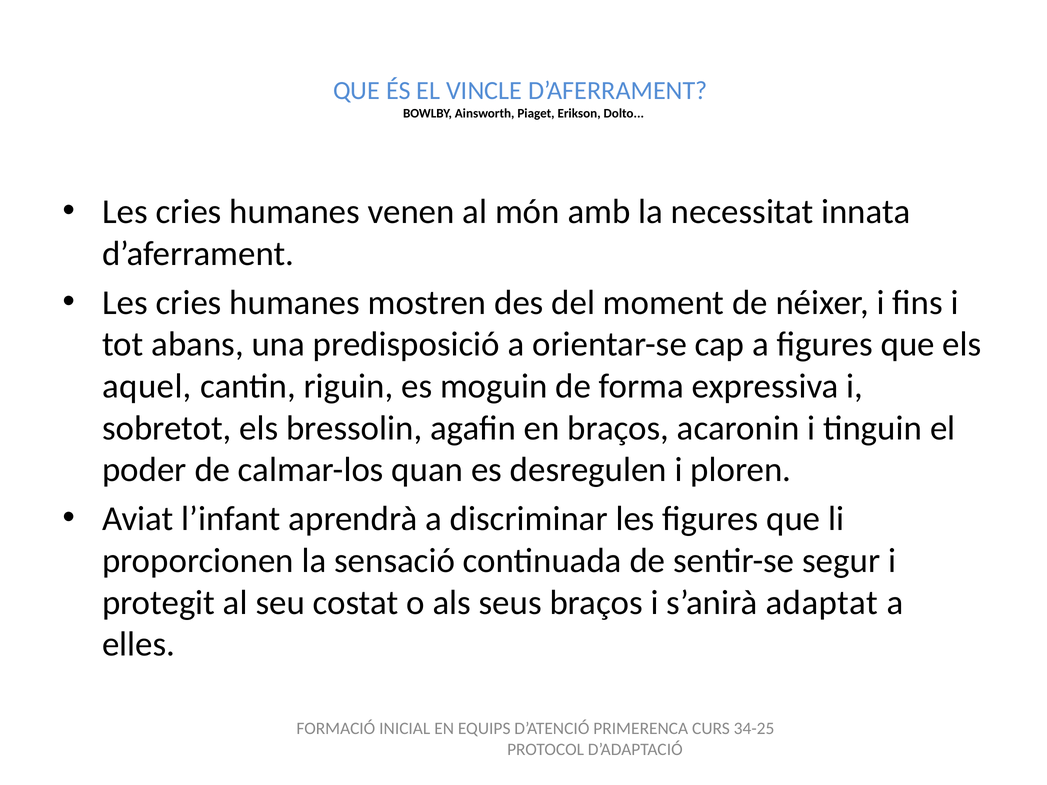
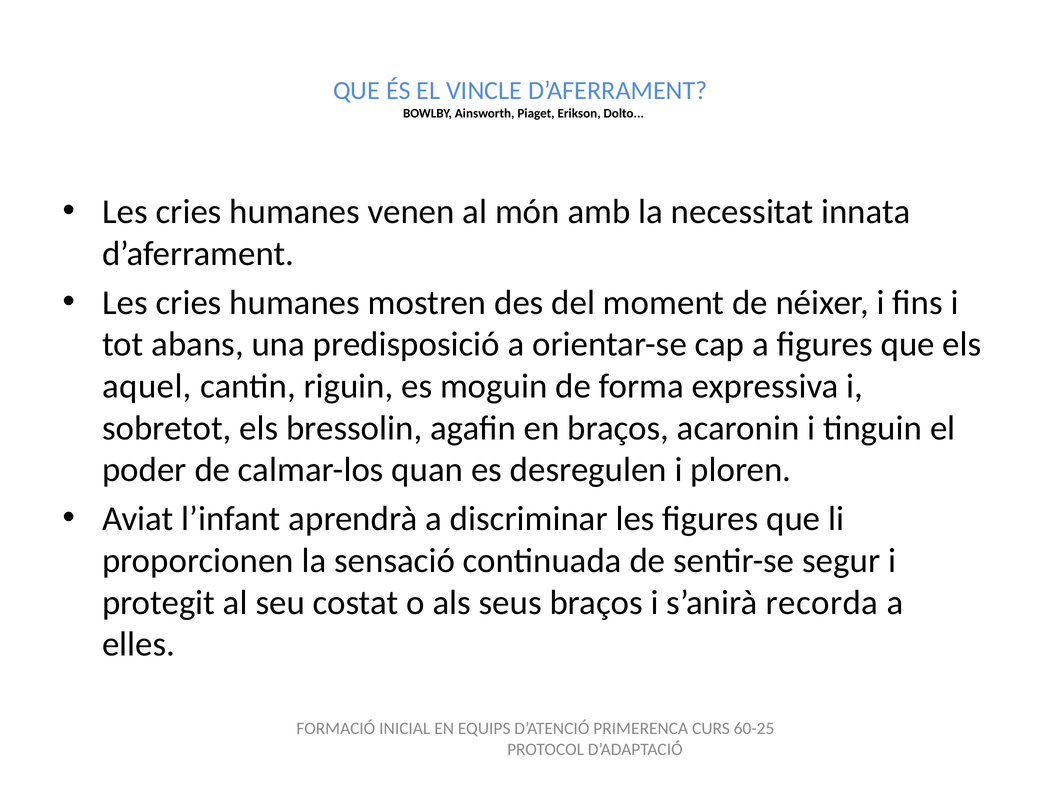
adaptat: adaptat -> recorda (822, 603)
34-25: 34-25 -> 60-25 (754, 729)
